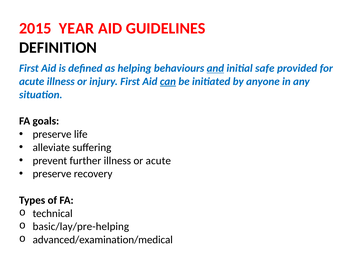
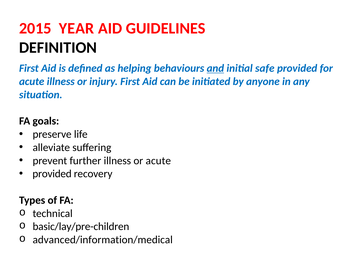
can underline: present -> none (168, 81)
preserve: preserve -> provided (52, 174)
basic/lay/pre-helping: basic/lay/pre-helping -> basic/lay/pre-children (81, 227)
advanced/examination/medical: advanced/examination/medical -> advanced/information/medical (103, 240)
